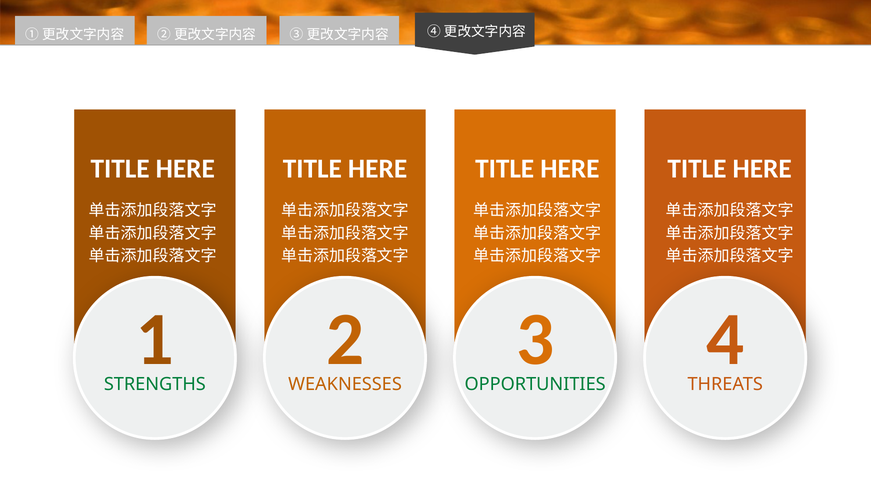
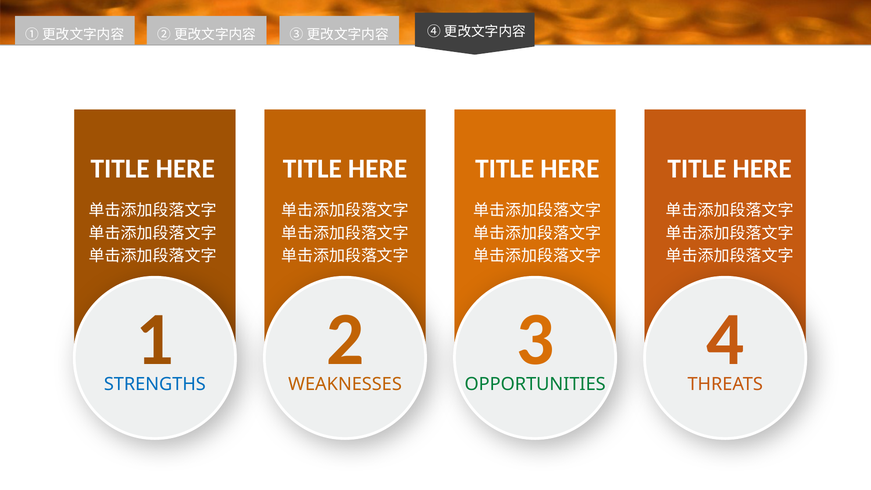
STRENGTHS colour: green -> blue (155, 384)
